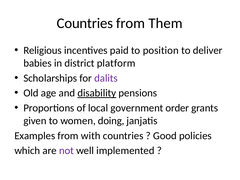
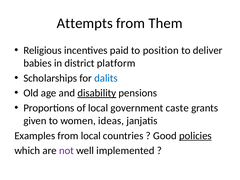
Countries: Countries -> Attempts (85, 23)
dalits colour: purple -> blue (106, 78)
order: order -> caste (177, 108)
doing: doing -> ideas (111, 121)
from with: with -> local (91, 136)
policies underline: none -> present (195, 136)
